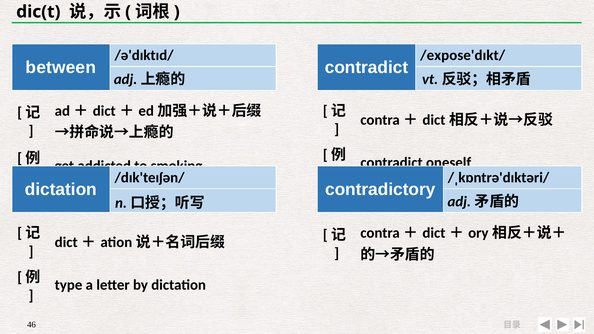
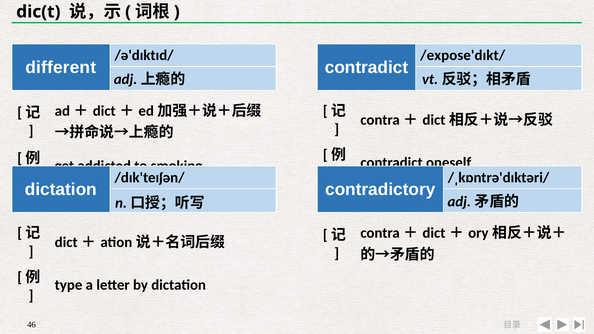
between: between -> different (61, 67)
